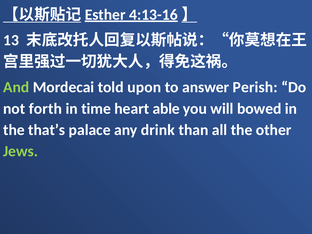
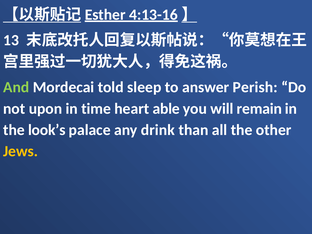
upon: upon -> sleep (144, 87)
forth: forth -> upon (45, 109)
bowed: bowed -> remain (259, 109)
that’s: that’s -> look’s (47, 130)
Jews colour: light green -> yellow (21, 151)
